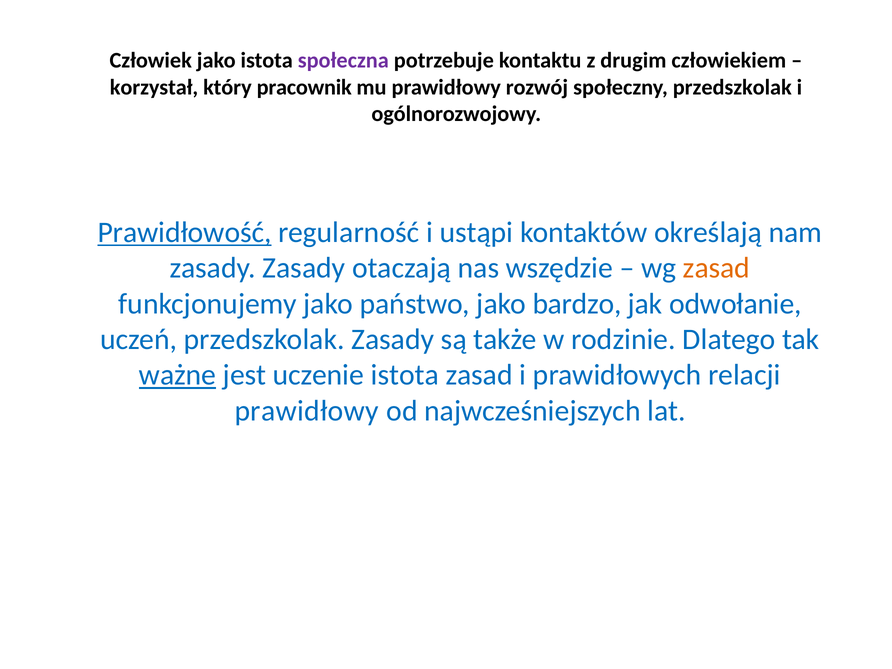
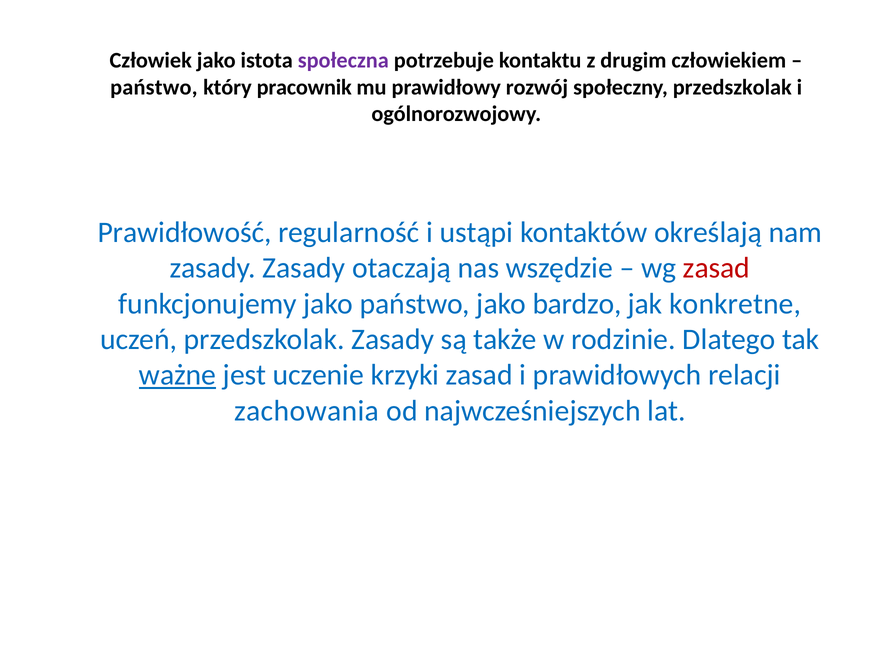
korzystał: korzystał -> państwo (154, 87)
Prawidłowość underline: present -> none (185, 232)
zasad colour: orange -> red (717, 268)
odwołanie: odwołanie -> konkretne (735, 304)
uczenie istota: istota -> krzyki (405, 375)
prawidłowy: prawidłowy -> zachowania (307, 411)
